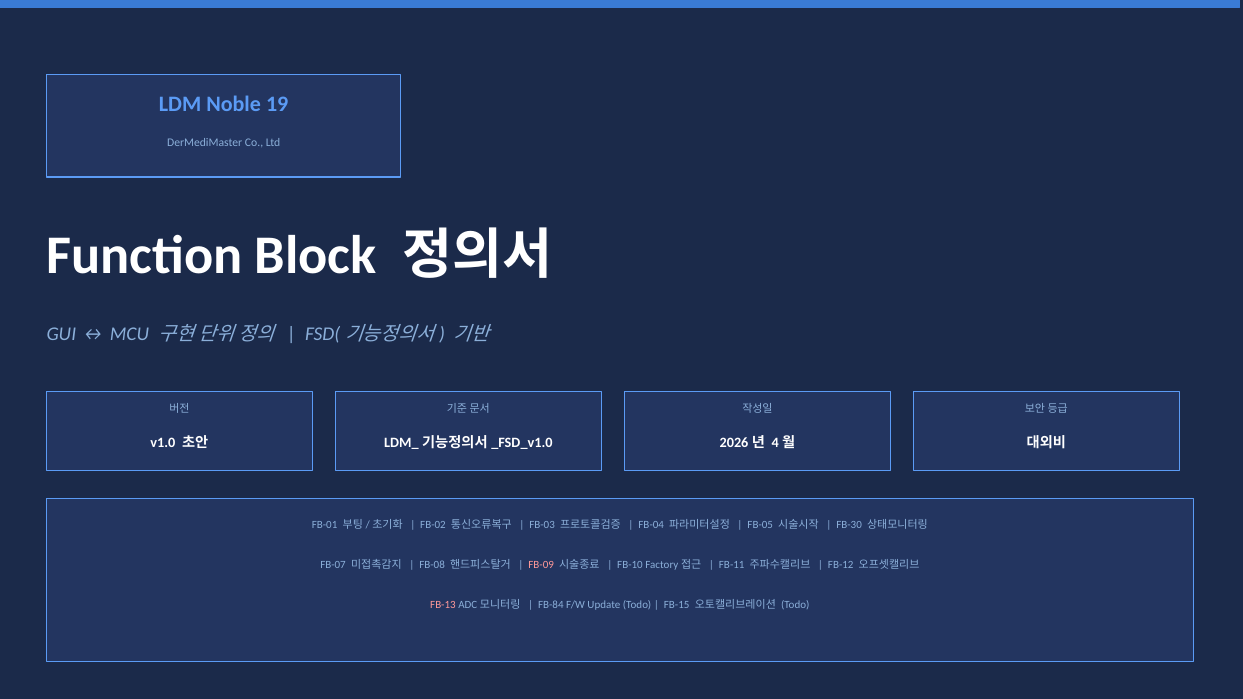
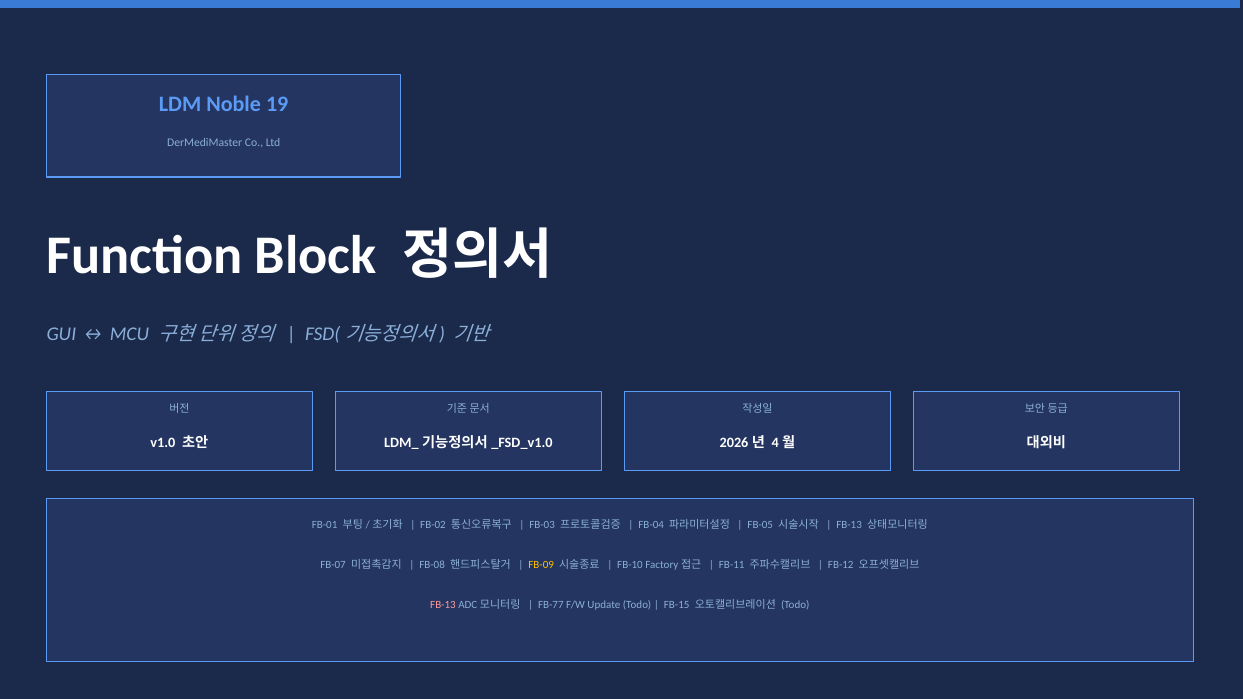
FB-30: FB-30 -> FB-13 (849, 525)
FB-09 colour: pink -> yellow (541, 565)
FB-84: FB-84 -> FB-77 (551, 605)
